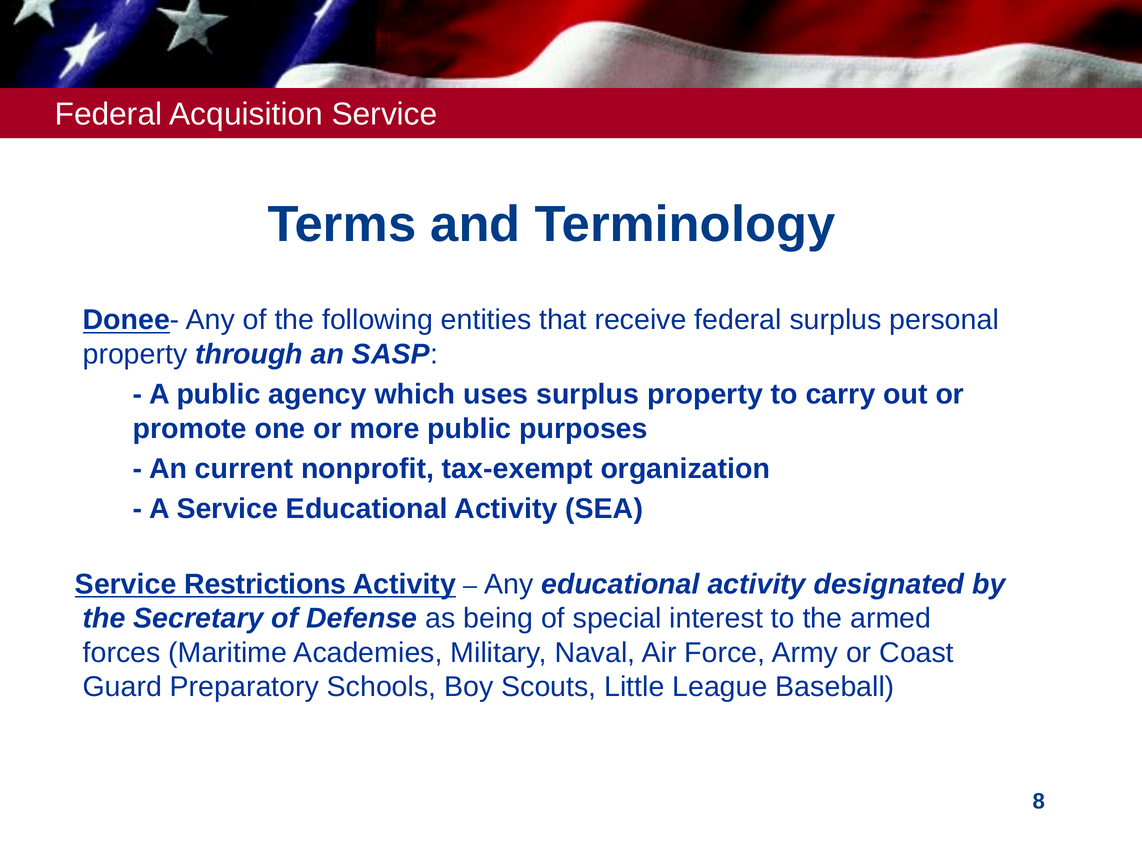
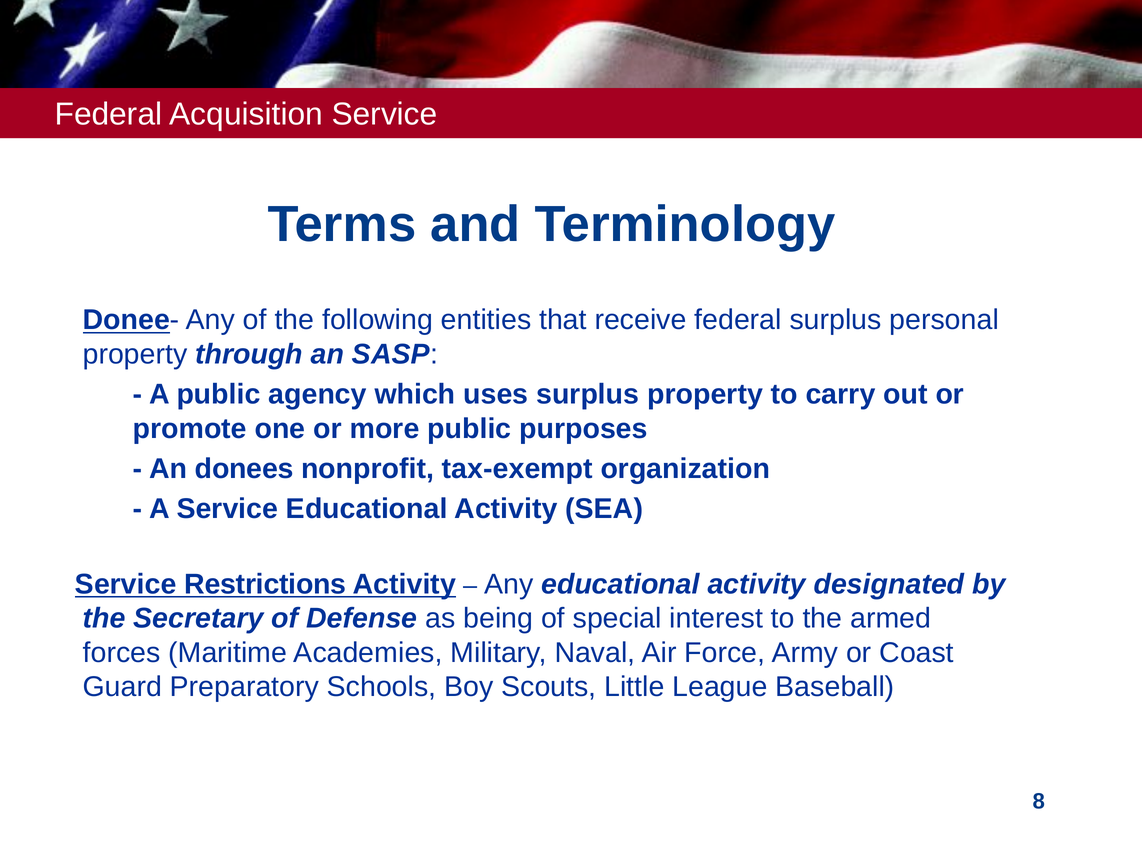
current: current -> donees (244, 468)
